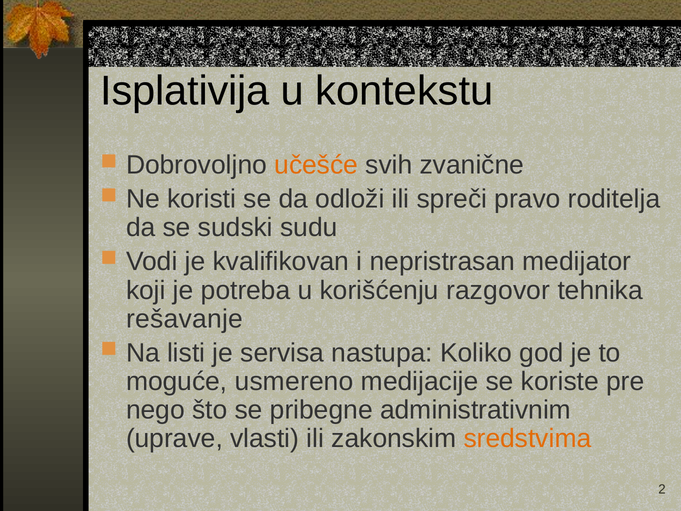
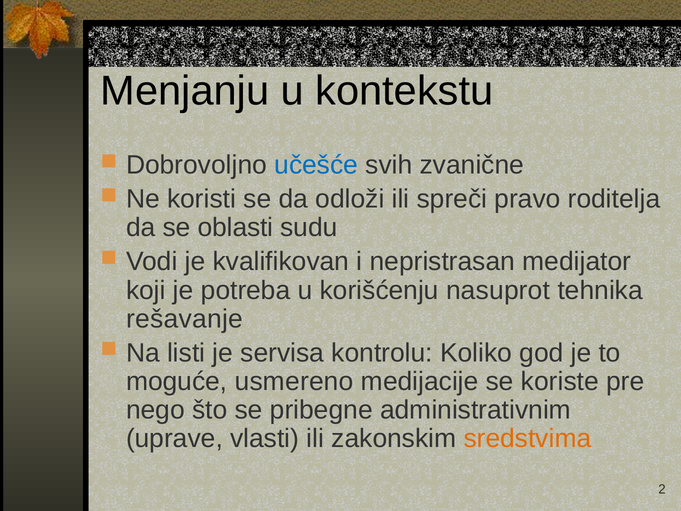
Isplativija: Isplativija -> Menjanju (185, 91)
učešće colour: orange -> blue (316, 165)
sudski: sudski -> oblasti (235, 228)
razgovor: razgovor -> nasuprot (498, 290)
nastupa: nastupa -> kontrolu (382, 353)
